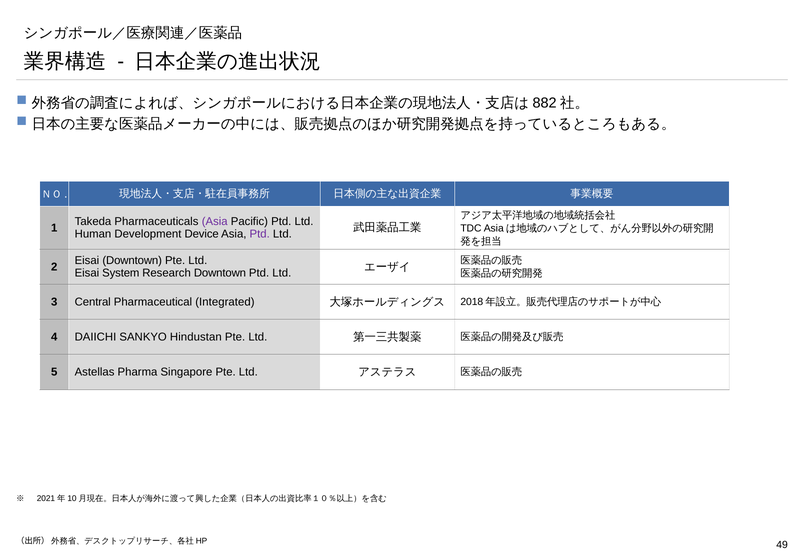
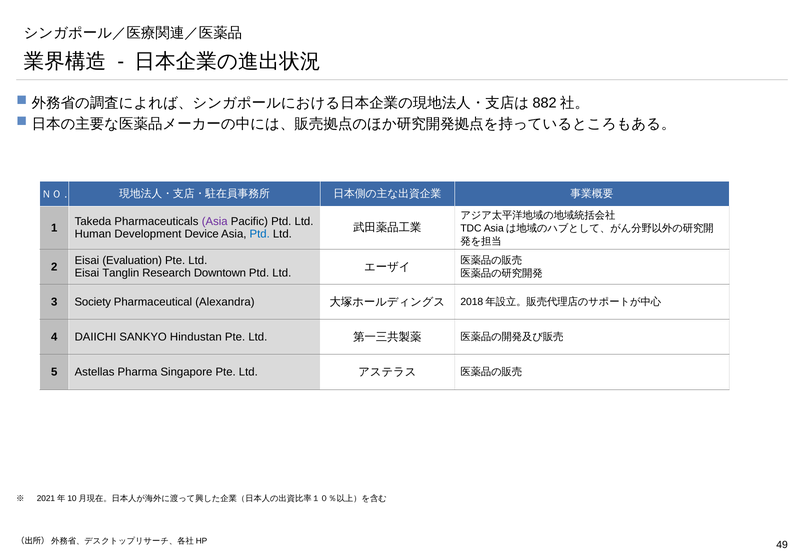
Ptd colour: purple -> blue (260, 234)
Eisai Downtown: Downtown -> Evaluation (132, 260)
System: System -> Tanglin (121, 273)
Central: Central -> Society (93, 302)
Integrated: Integrated -> Alexandra (225, 302)
